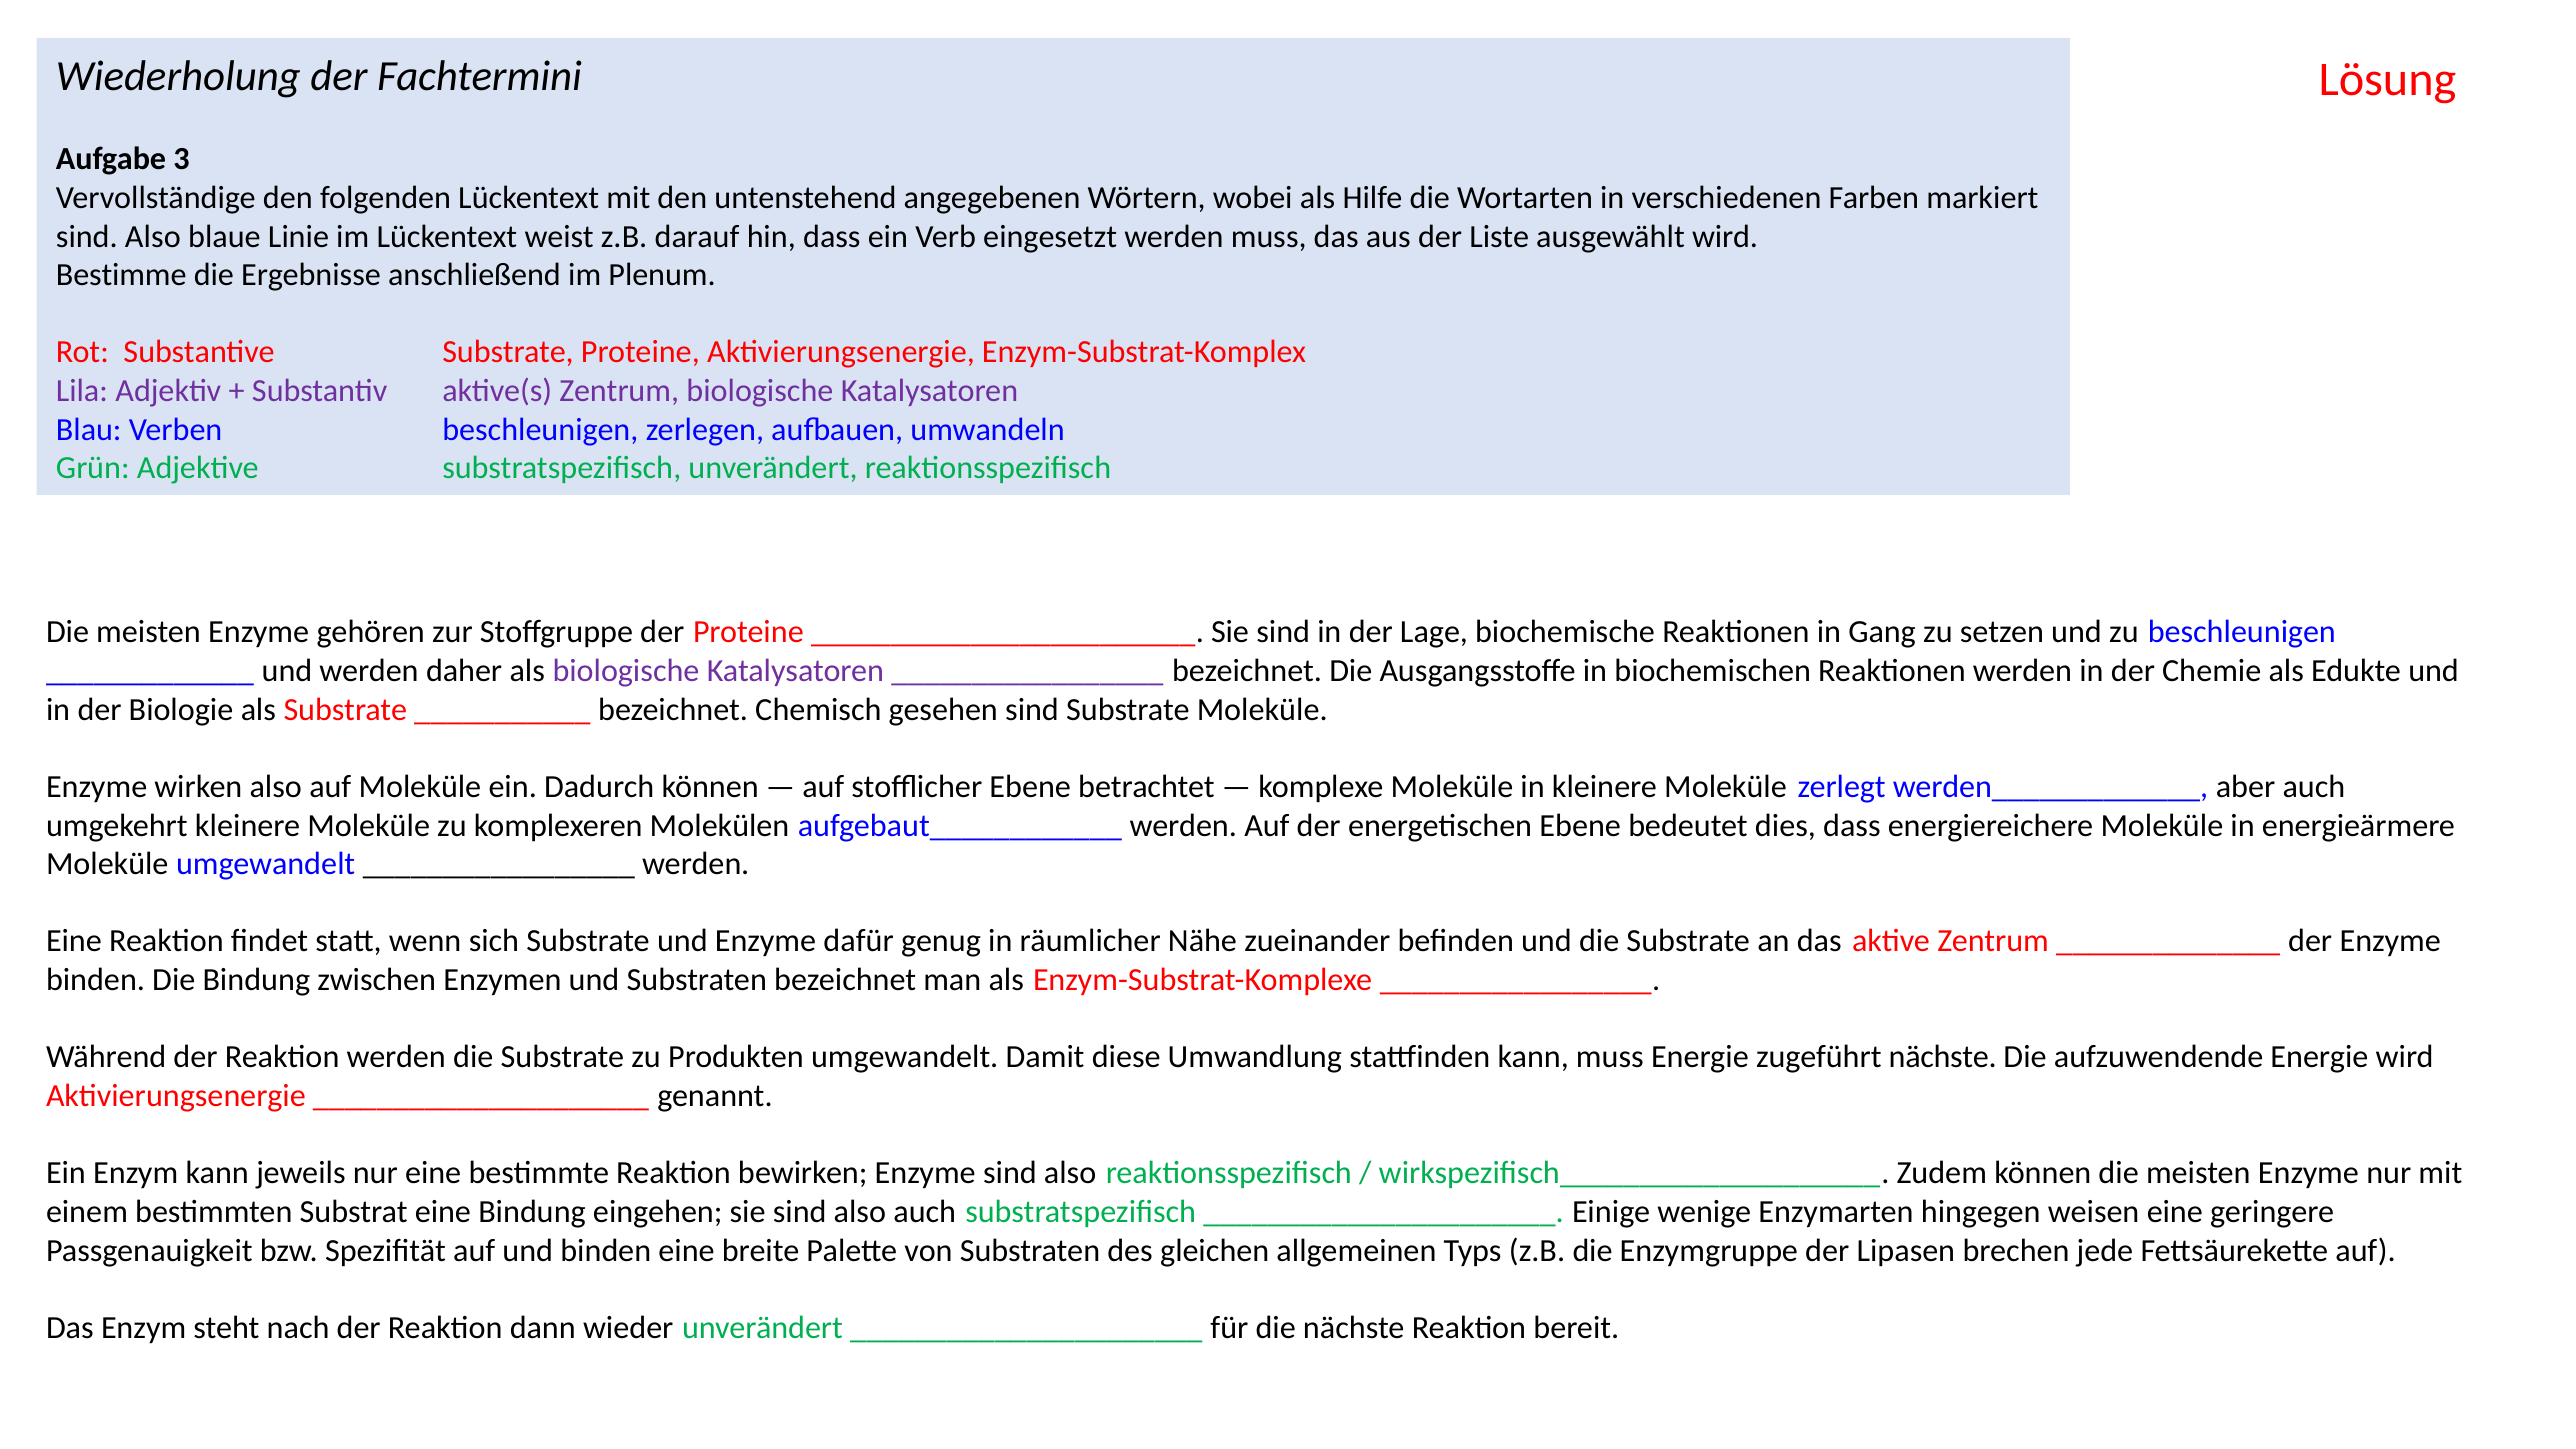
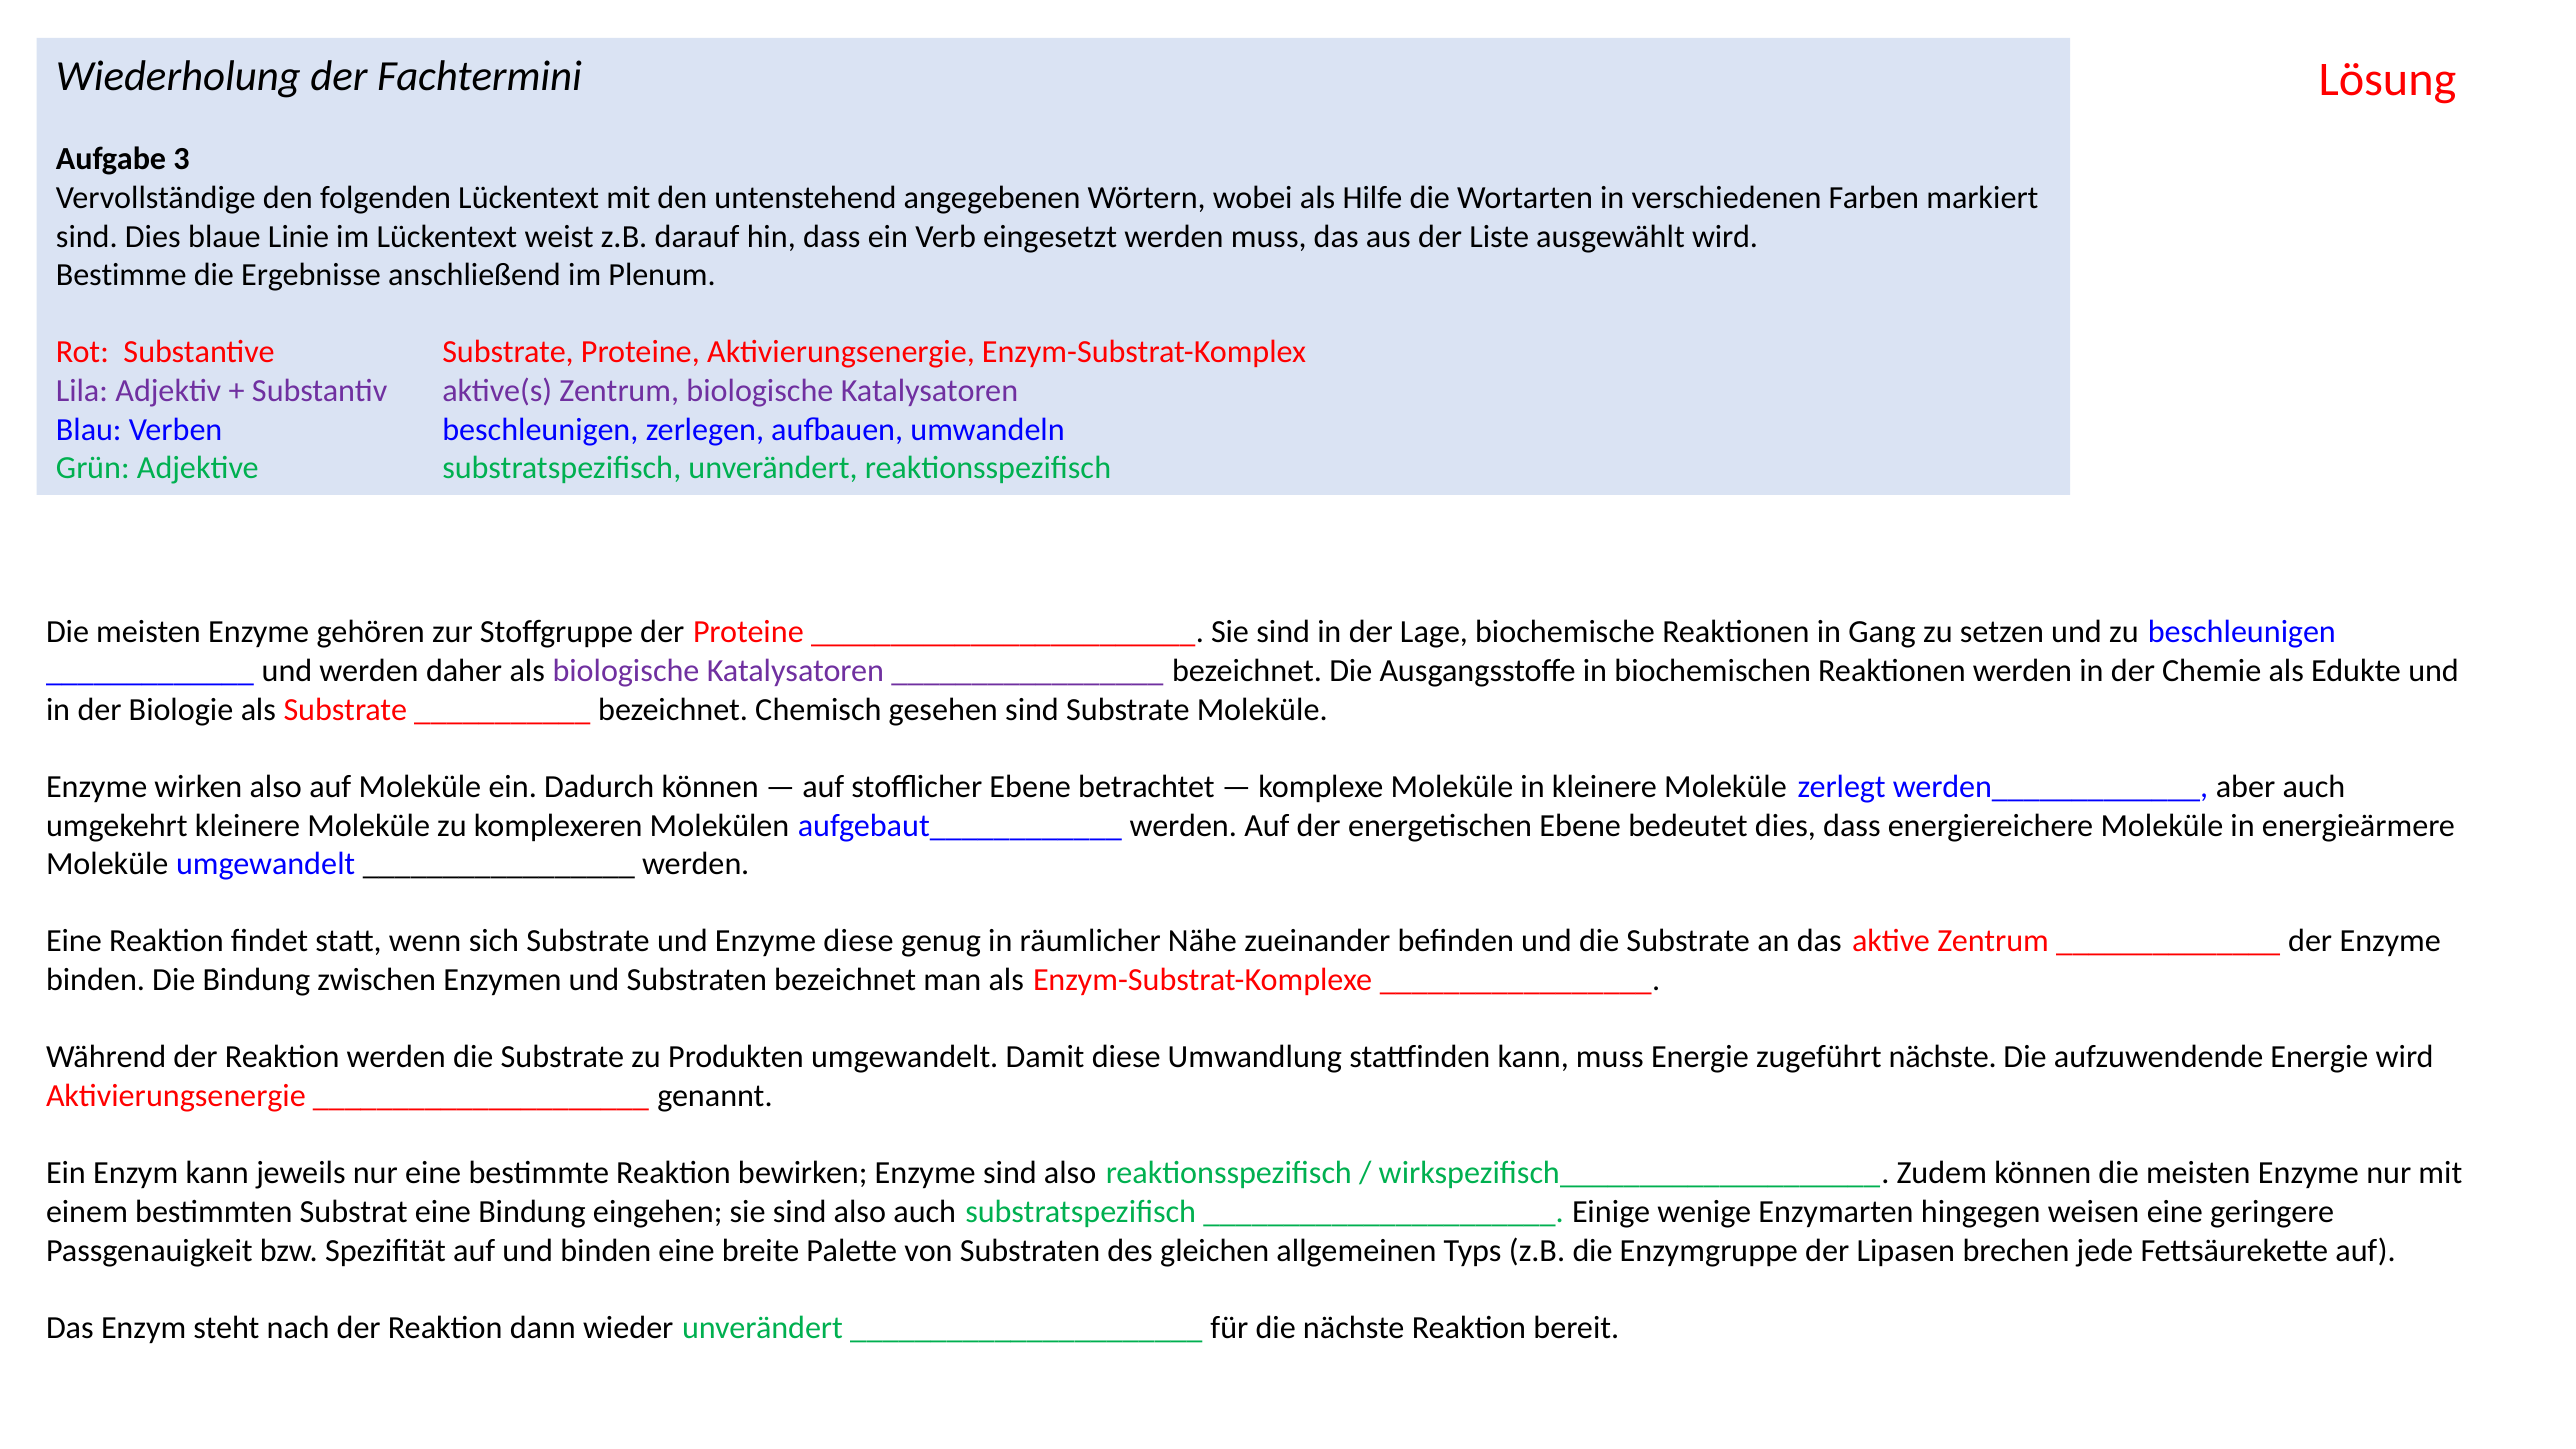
Also: Also -> Dies (153, 236)
Enzyme dafür: dafür -> diese (858, 941)
